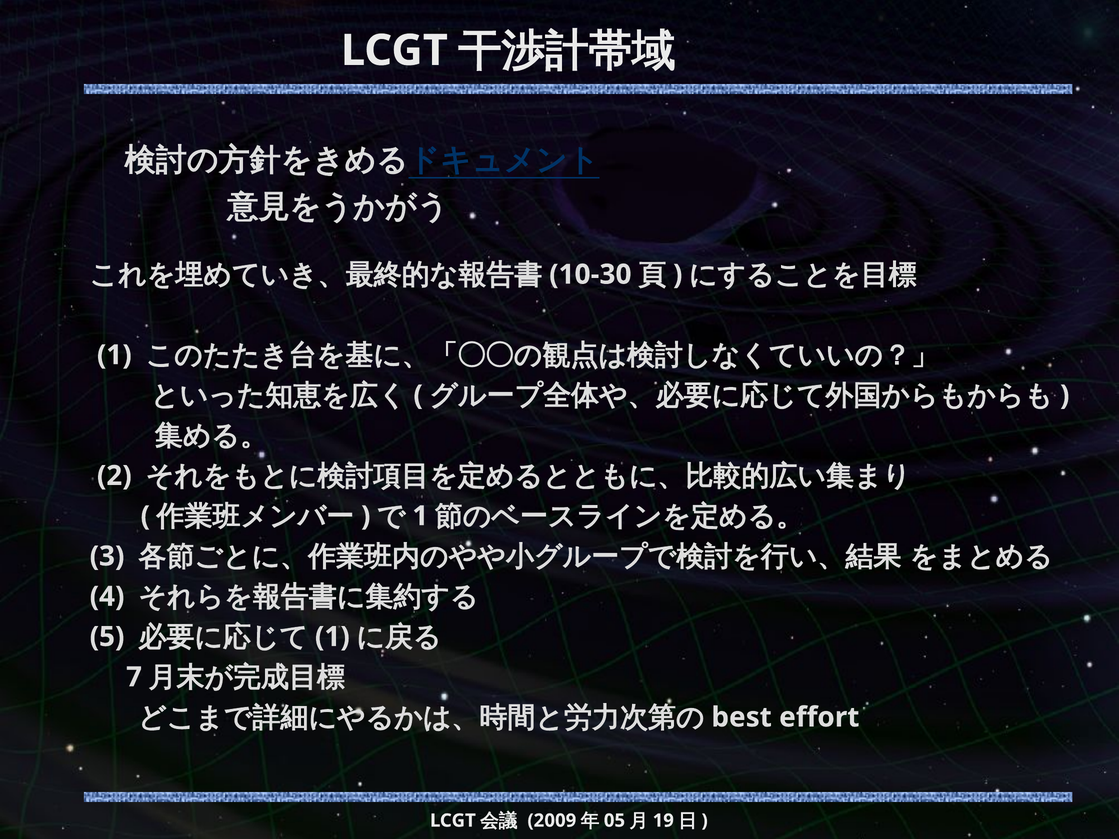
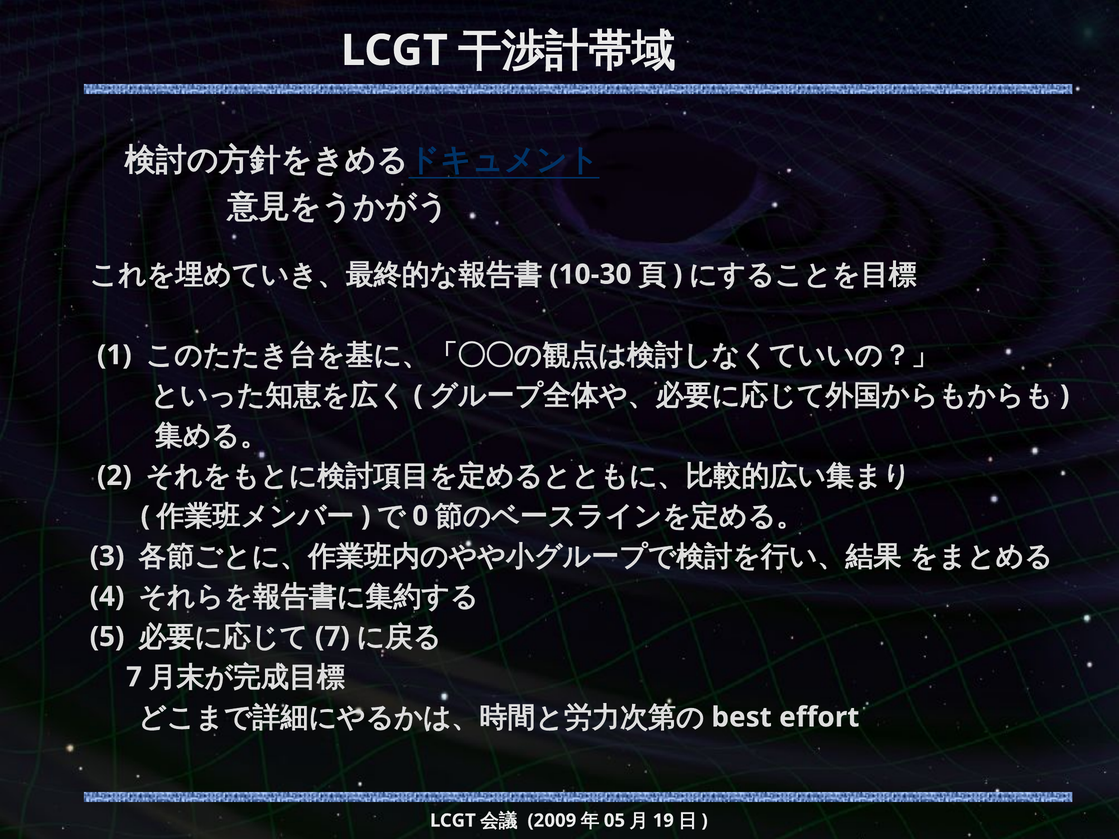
1: 1 -> 0 (420, 516)
1: 1 -> 7 (332, 637)
